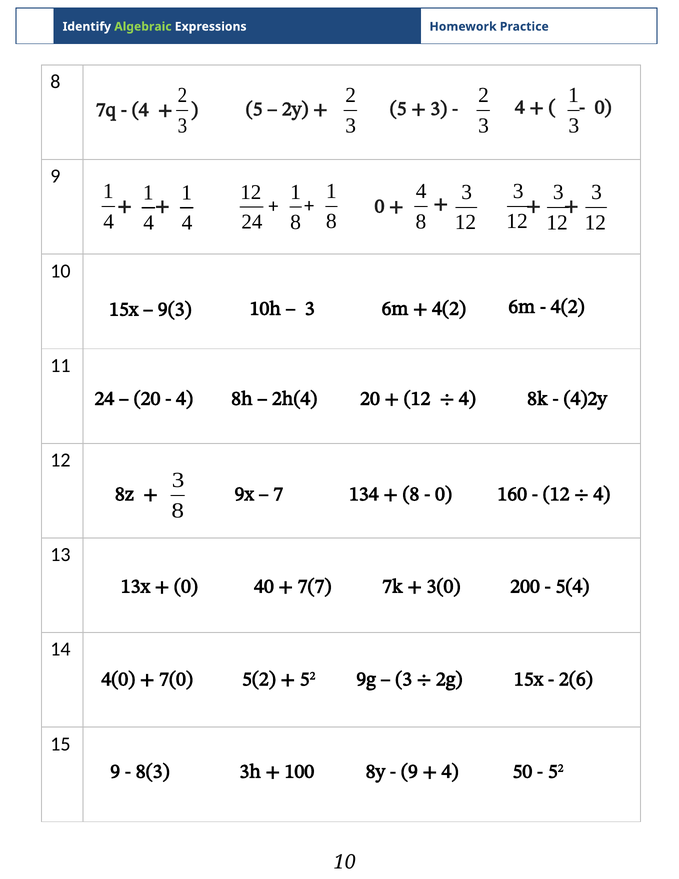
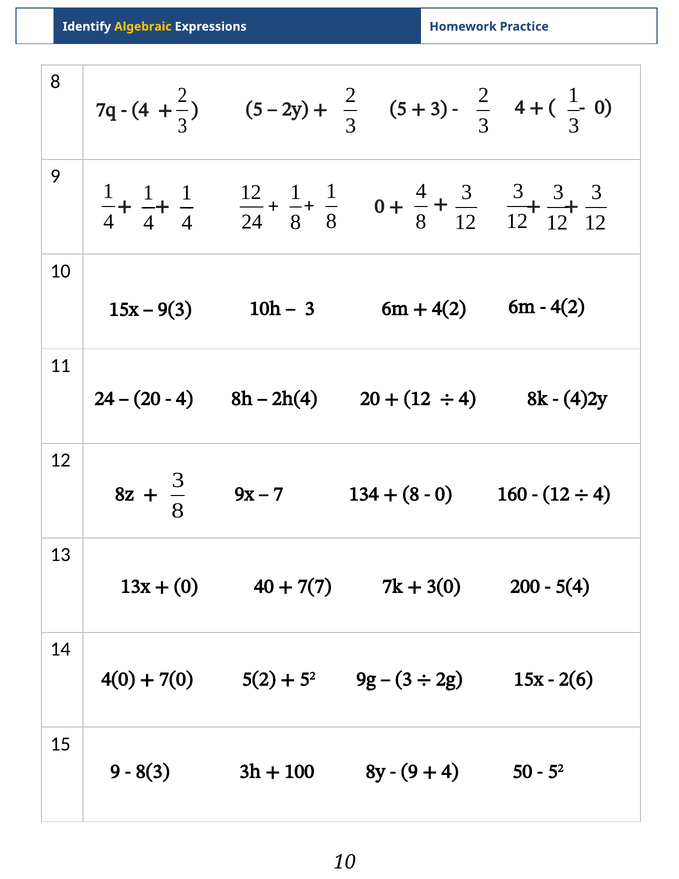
Algebraic colour: light green -> yellow (143, 27)
